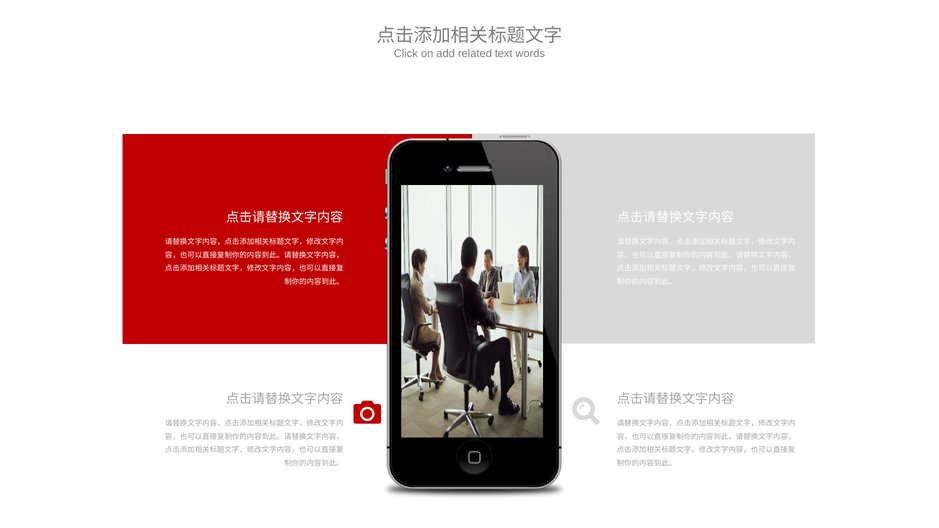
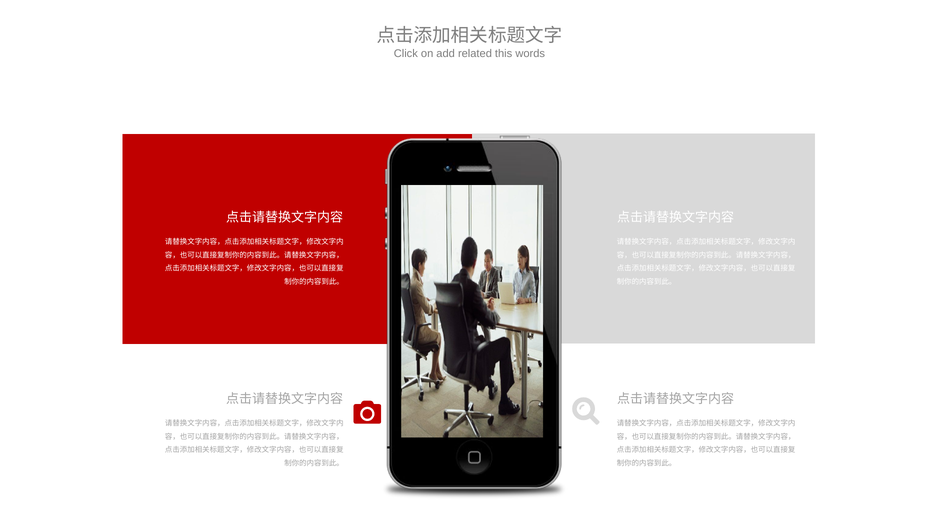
text: text -> this (504, 54)
